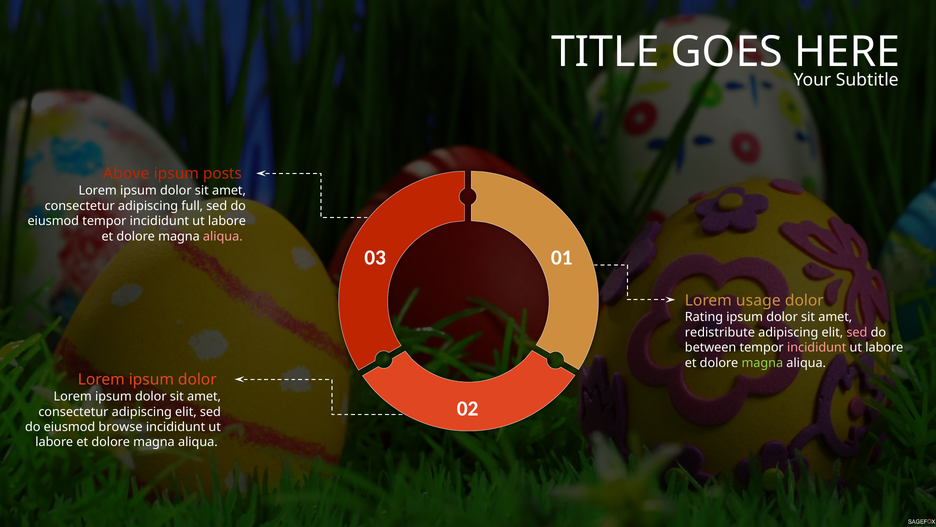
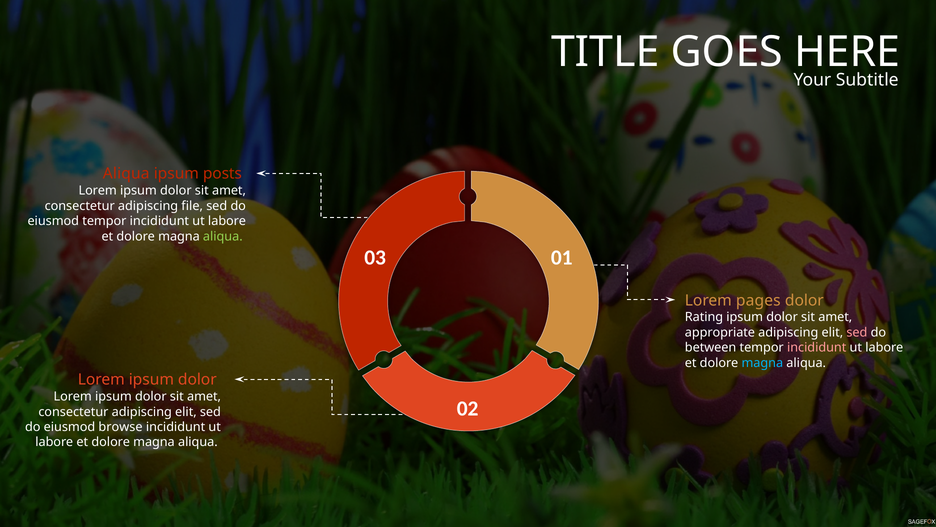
Above: Above -> Aliqua (126, 174)
full: full -> file (192, 206)
aliqua colour: pink -> light green (223, 236)
usage: usage -> pages (758, 300)
redistribute: redistribute -> appropriate (720, 332)
magna colour: light green -> light blue (762, 363)
